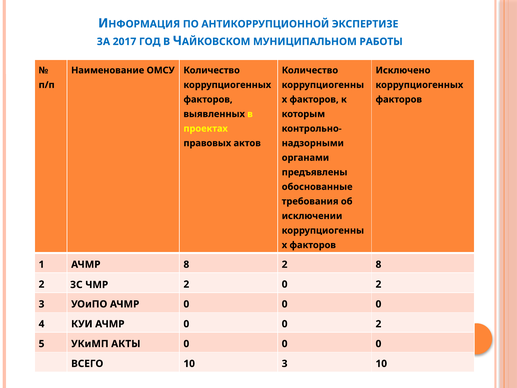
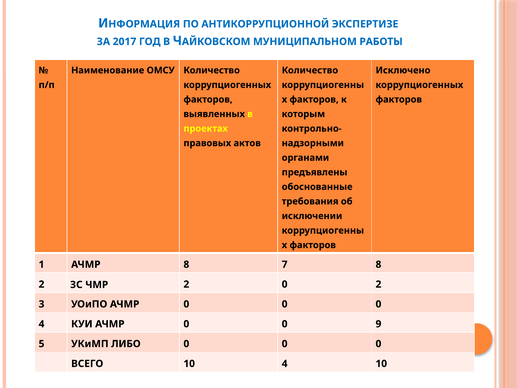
АЧМР 8 2: 2 -> 7 (285, 264)
0 0 2: 2 -> 9 (378, 324)
АКТЫ: АКТЫ -> ЛИБО (126, 344)
10 3: 3 -> 4 (285, 363)
